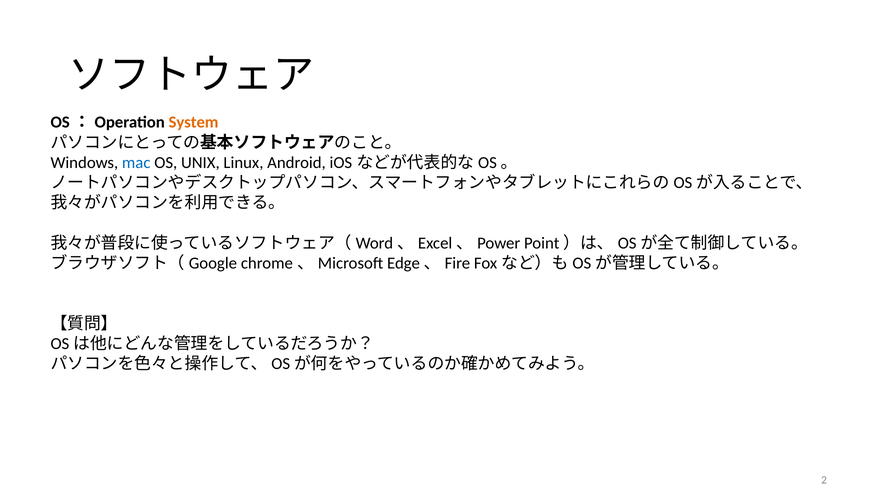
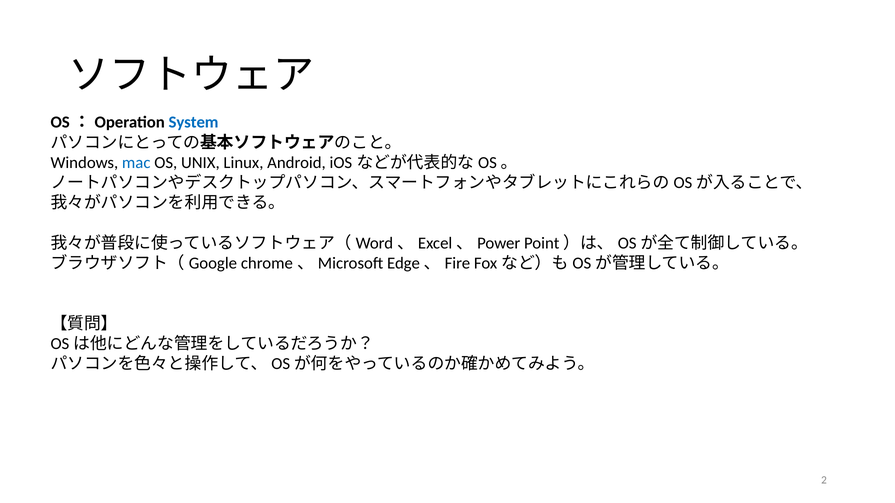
System colour: orange -> blue (194, 123)
